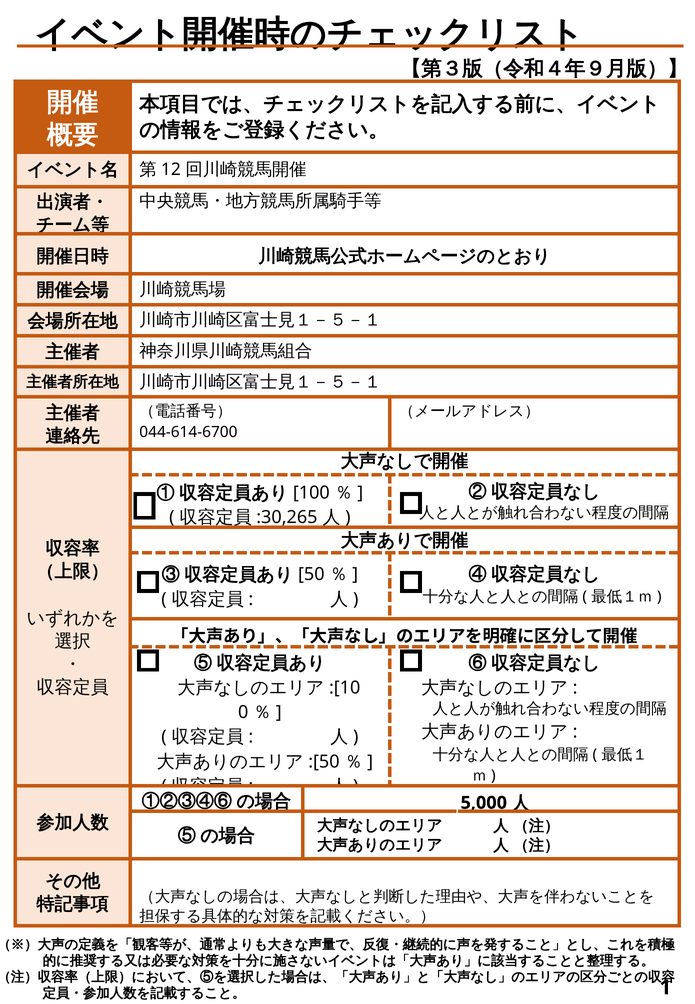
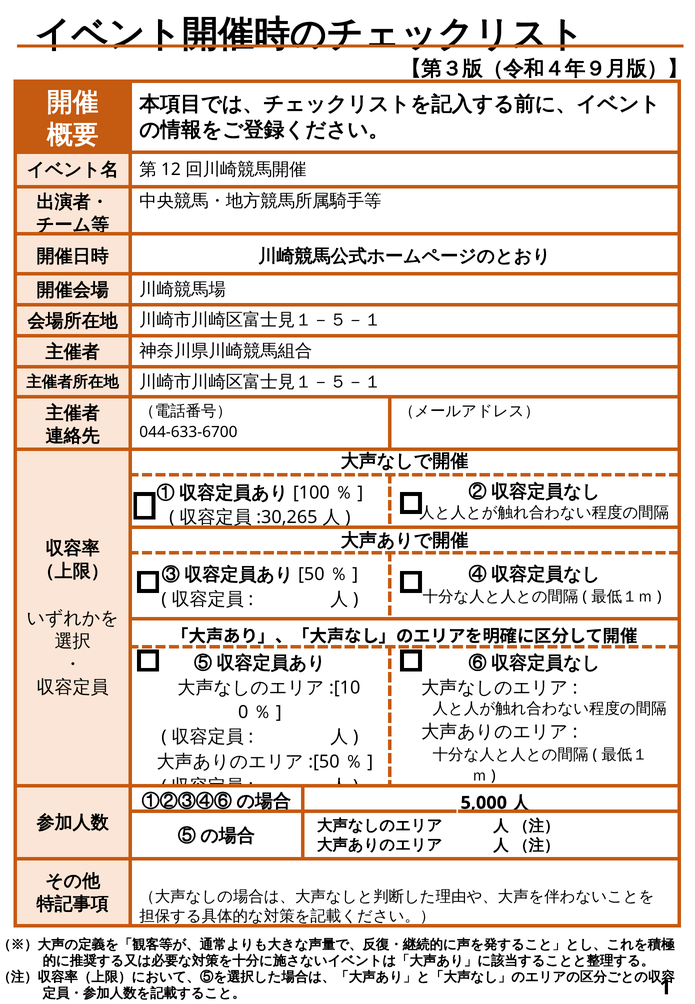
044-614-6700: 044-614-6700 -> 044-633-6700 (188, 432)
